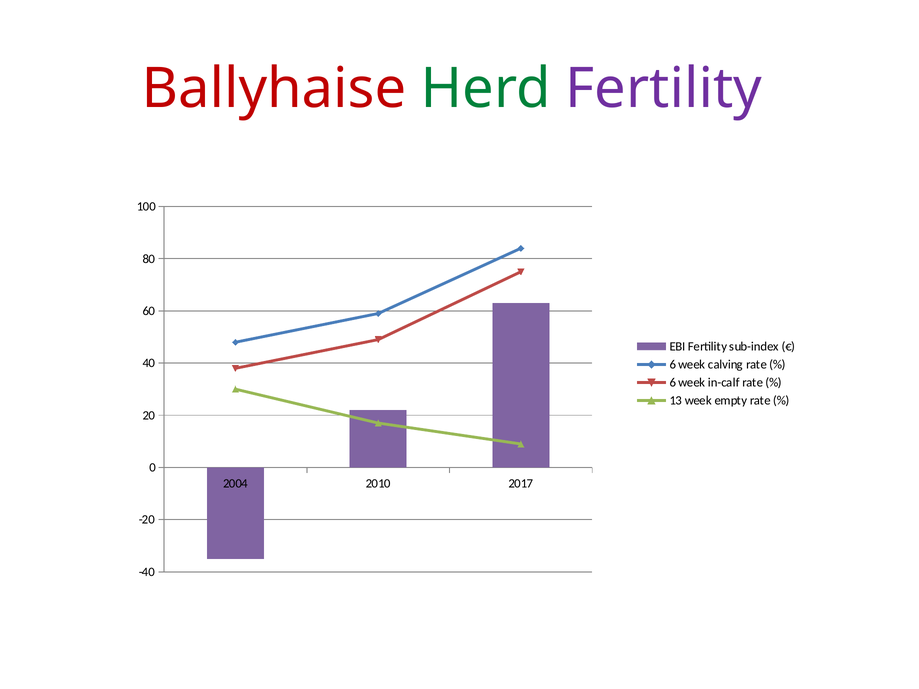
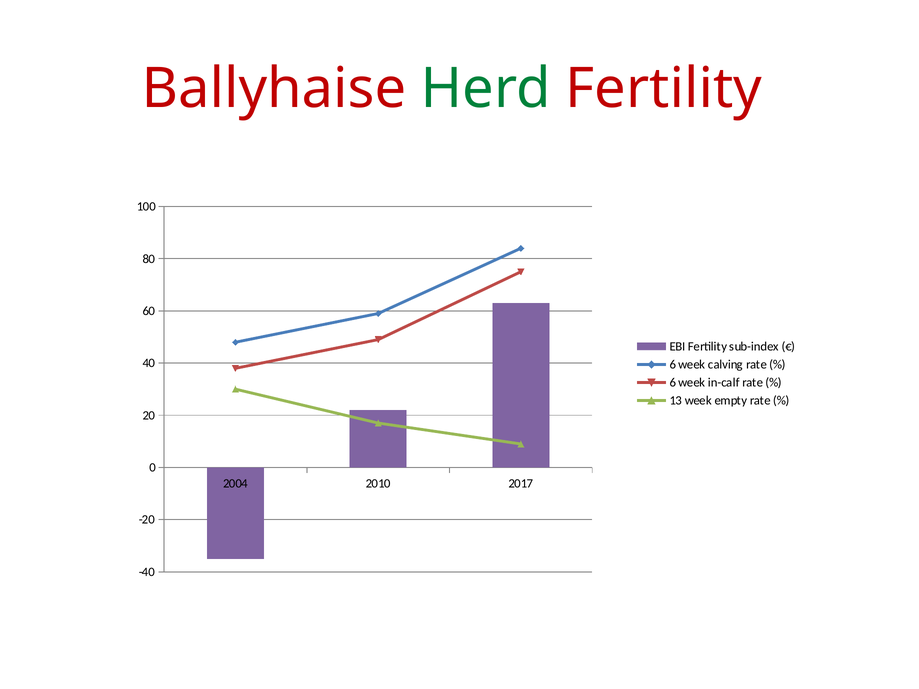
Fertility colour: purple -> red (664, 89)
